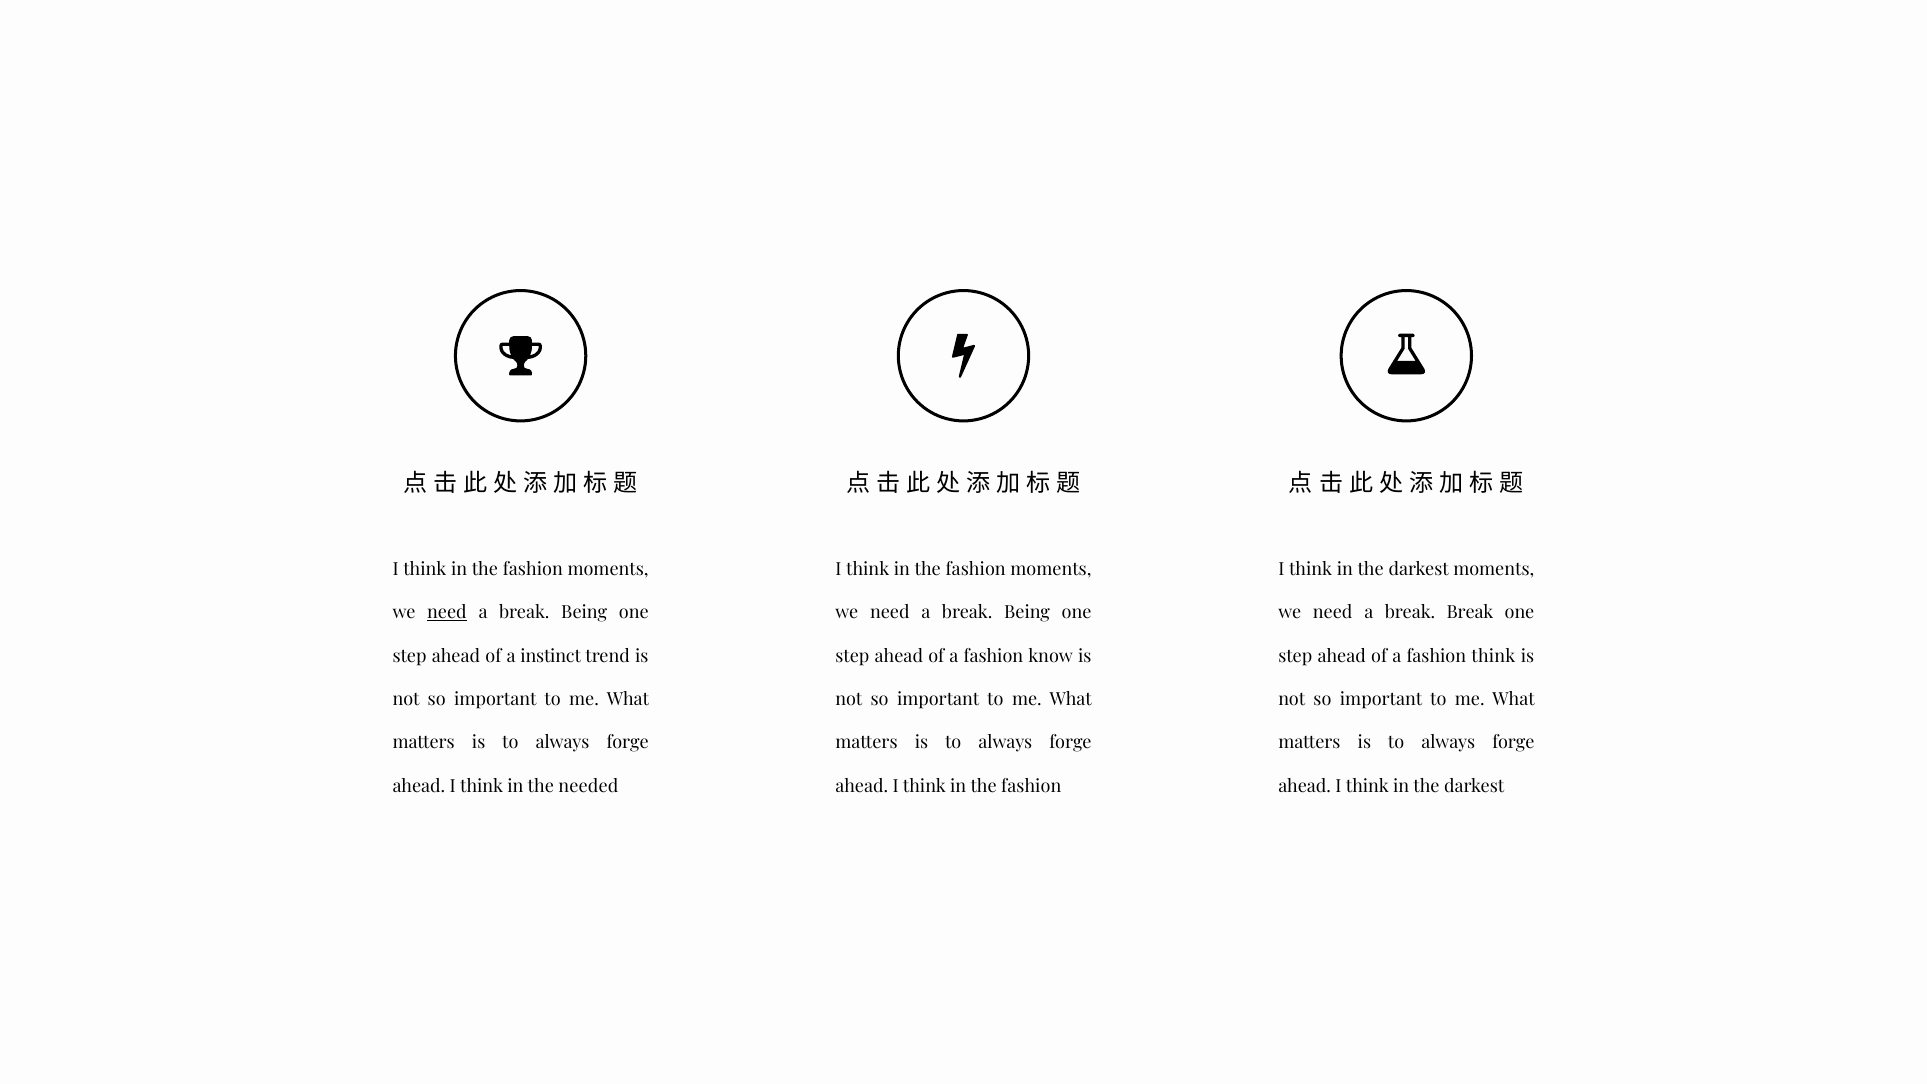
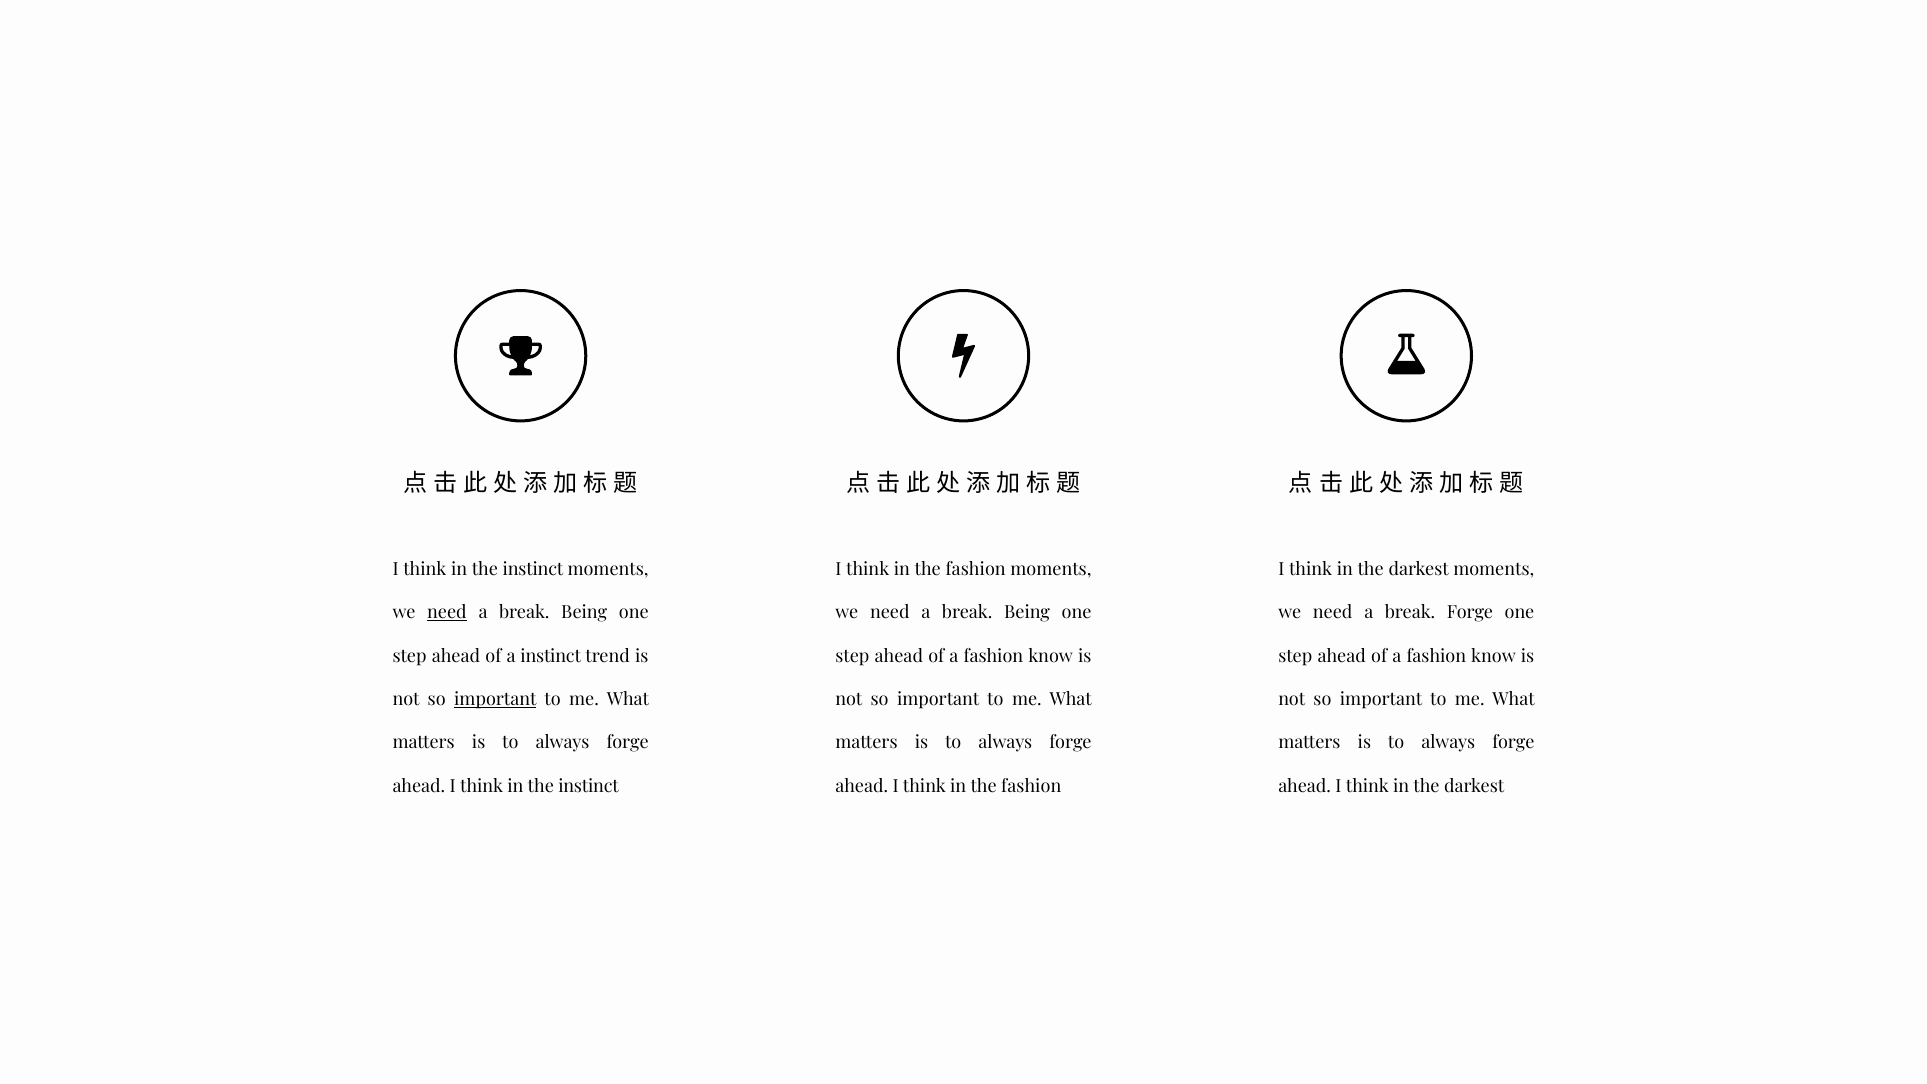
fashion: fashion -> instinct (533, 569)
break Break: Break -> Forge (1470, 613)
think: think -> know (1493, 656)
important underline: none -> present (495, 699)
needed: needed -> instinct (589, 786)
